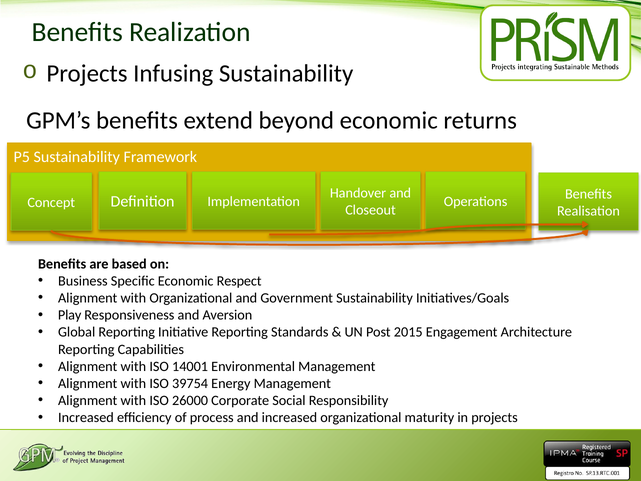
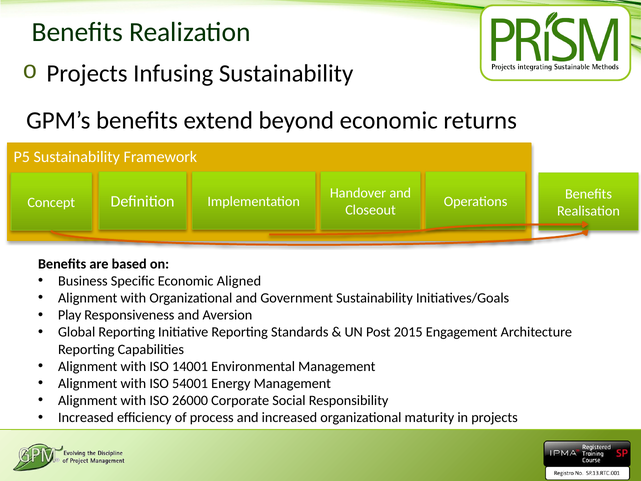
Respect: Respect -> Aligned (239, 281)
39754: 39754 -> 54001 (190, 383)
